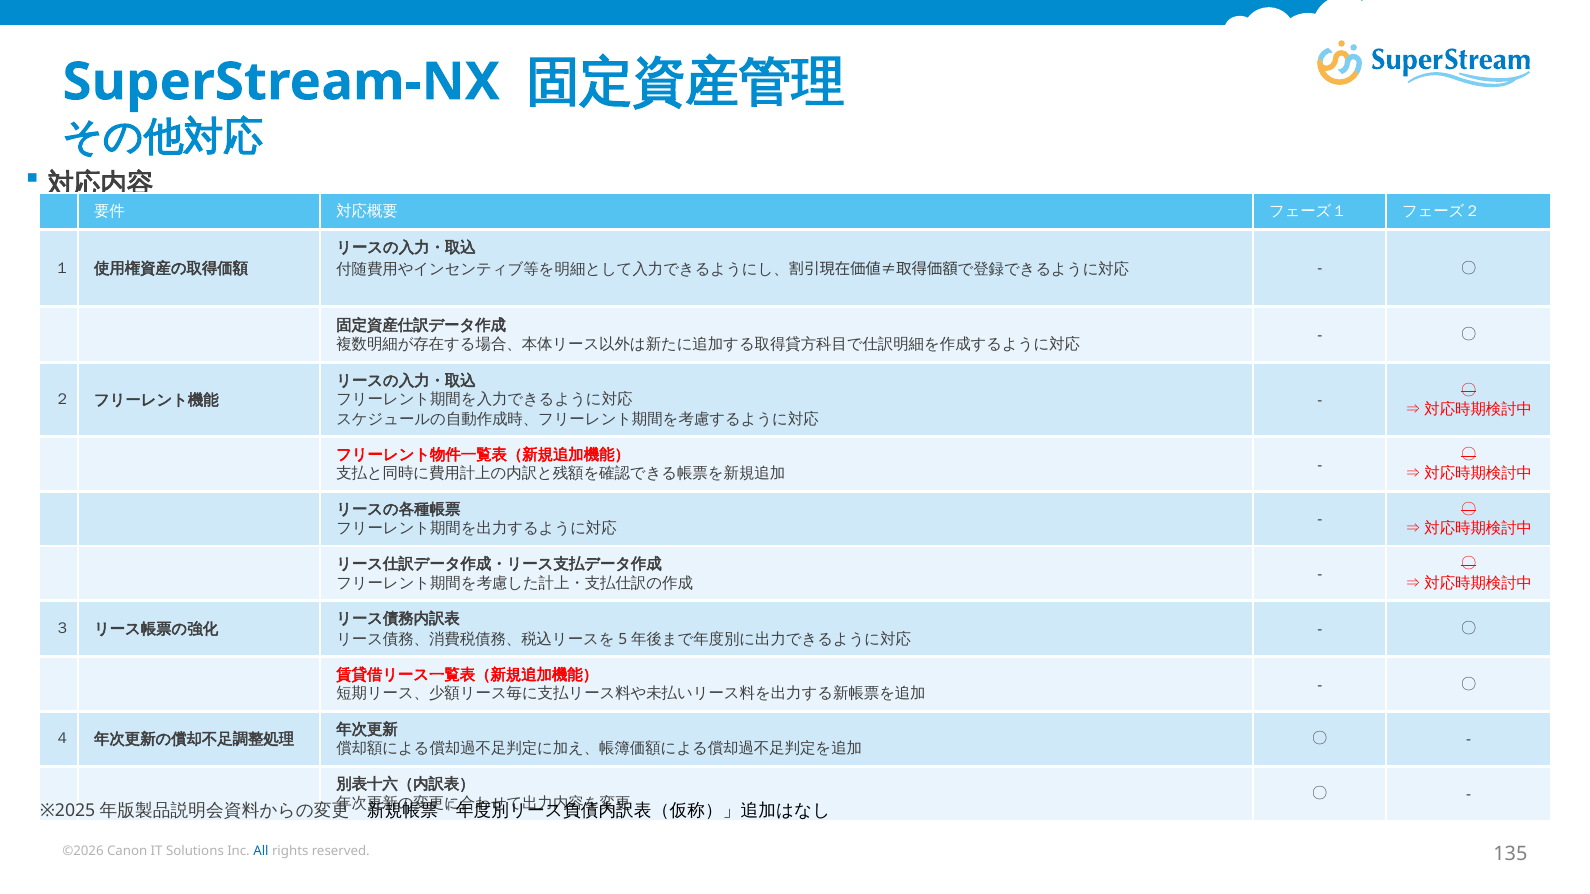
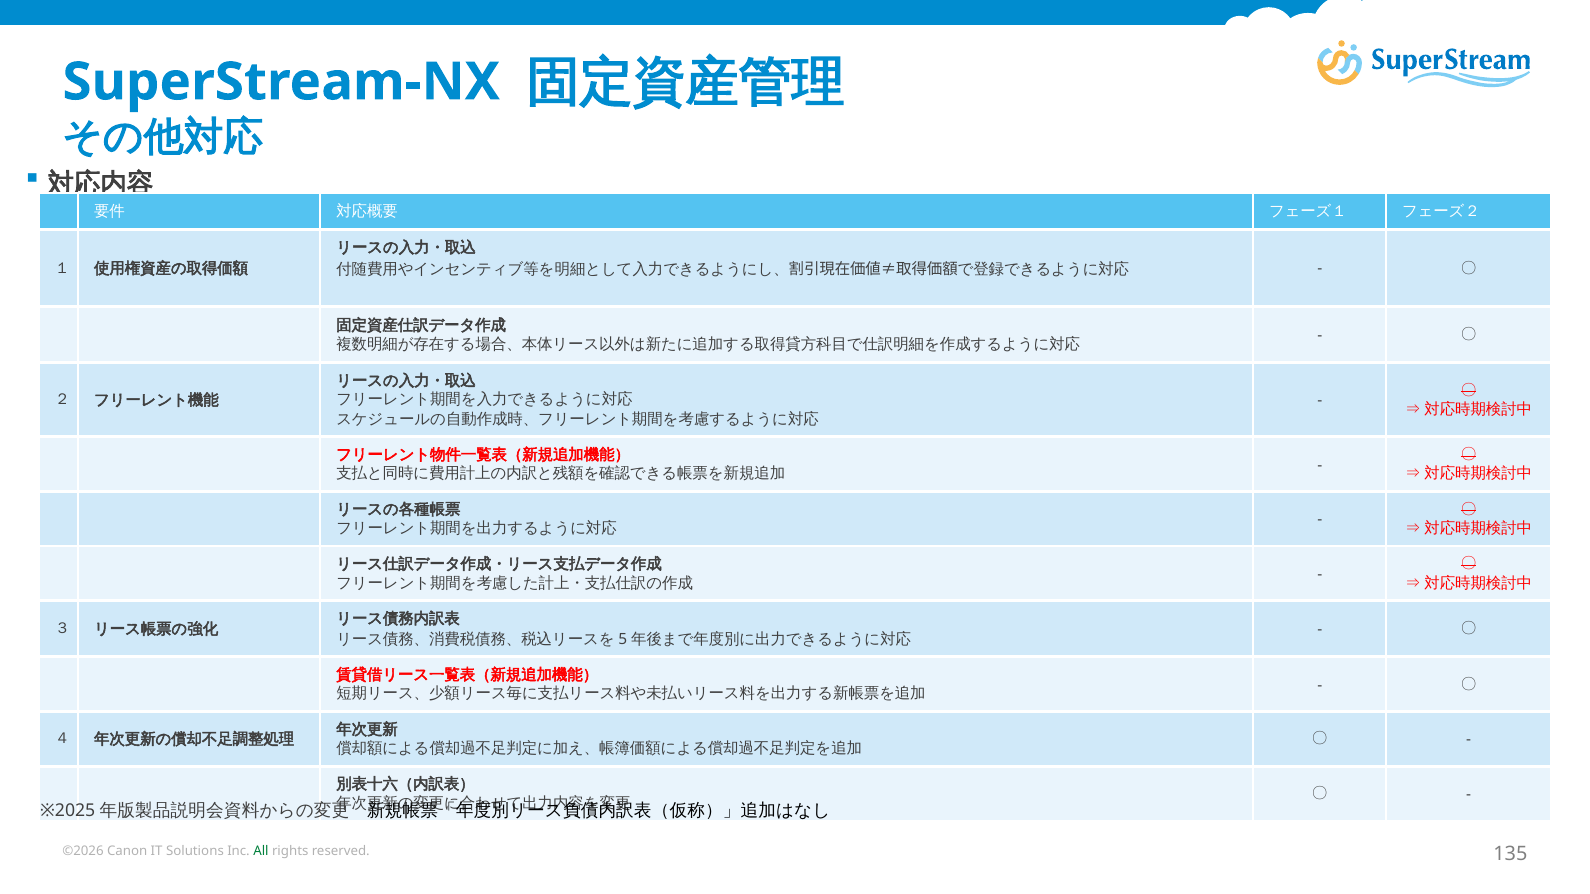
All colour: blue -> green (261, 852)
